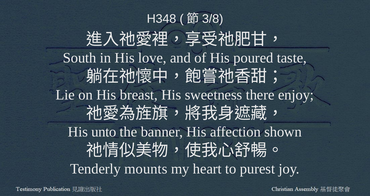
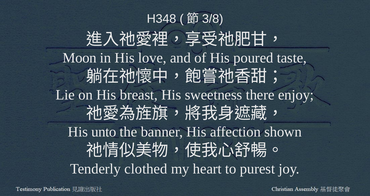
South: South -> Moon (80, 58)
mounts: mounts -> clothed (146, 169)
